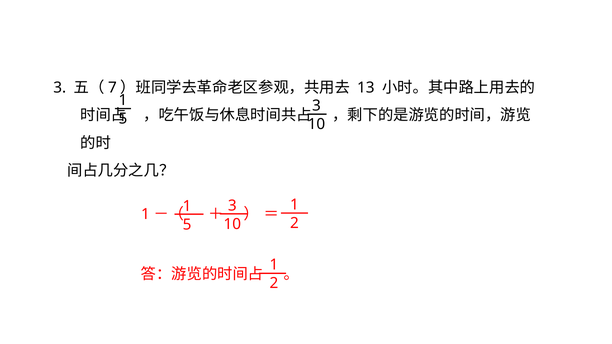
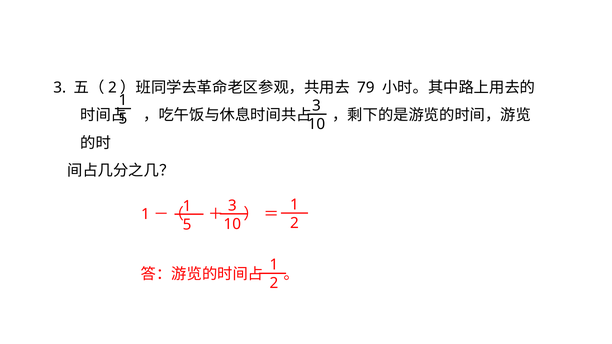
7: 7 -> 2 (112, 88)
13: 13 -> 79 (366, 88)
